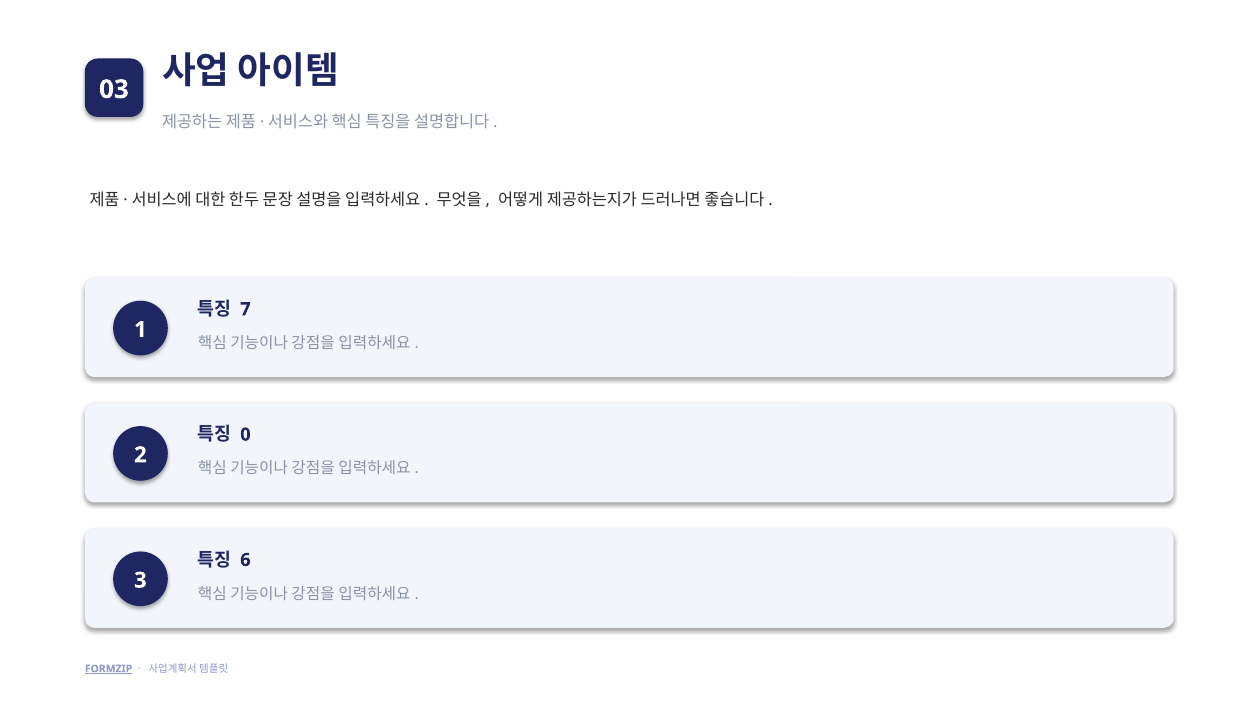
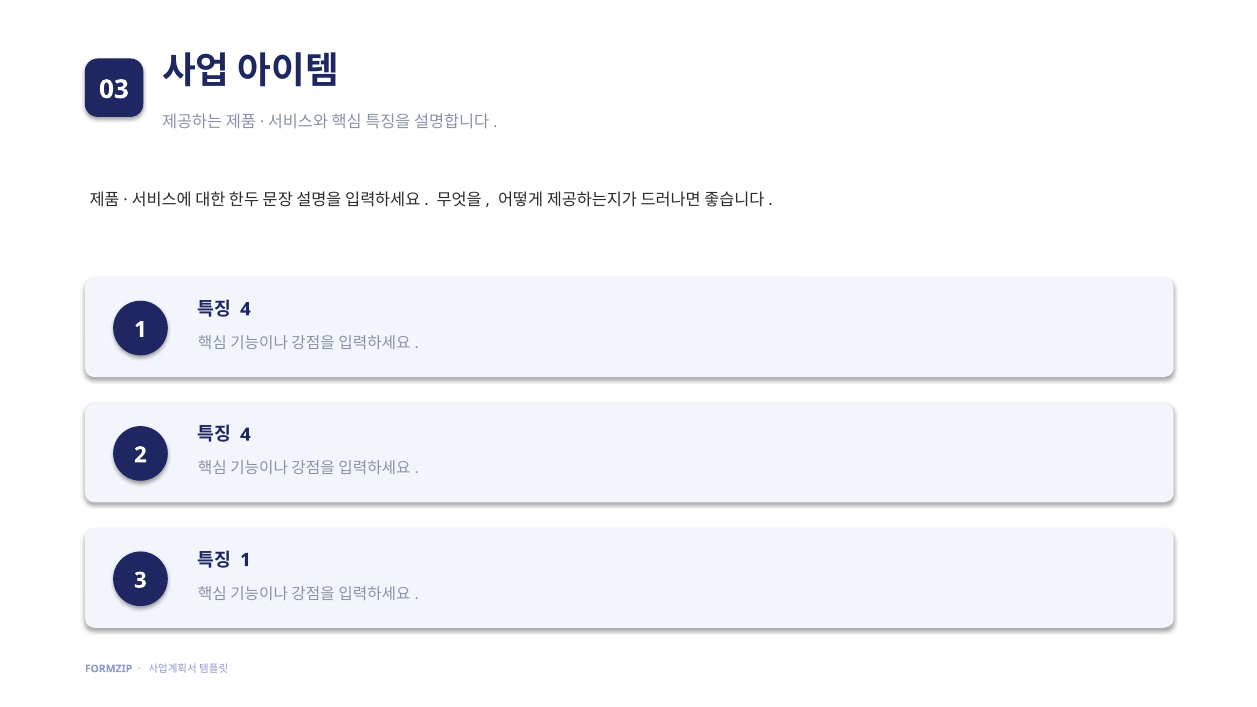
7: 7 -> 4 (245, 309)
0: 0 -> 4 (245, 435)
6: 6 -> 1 (245, 560)
FORMZIP underline: present -> none (109, 669)
